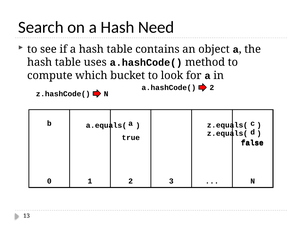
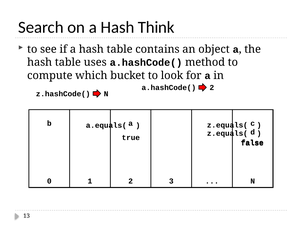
Need: Need -> Think (156, 27)
